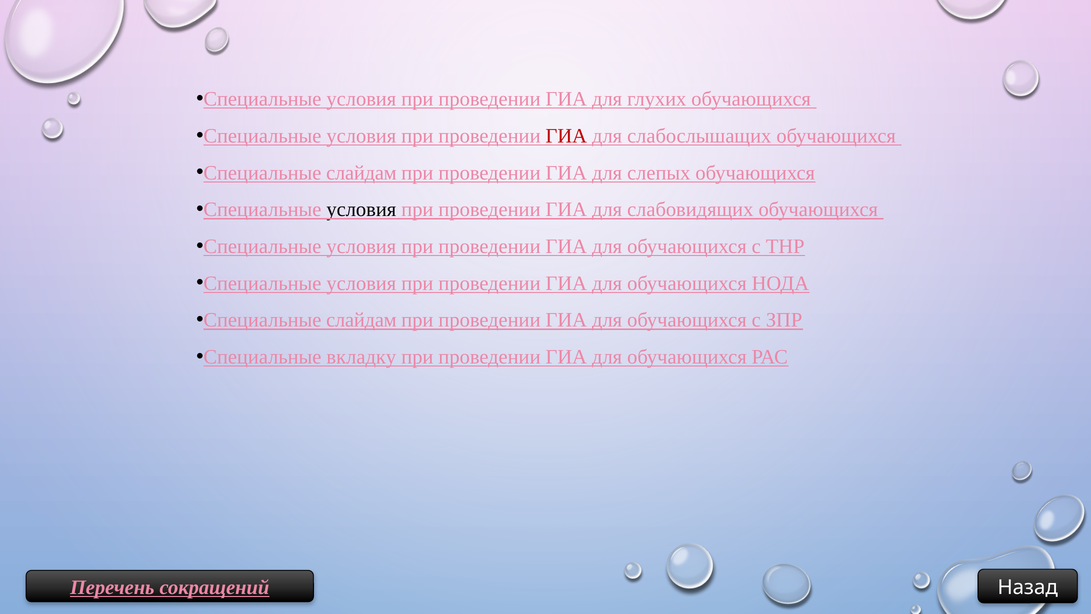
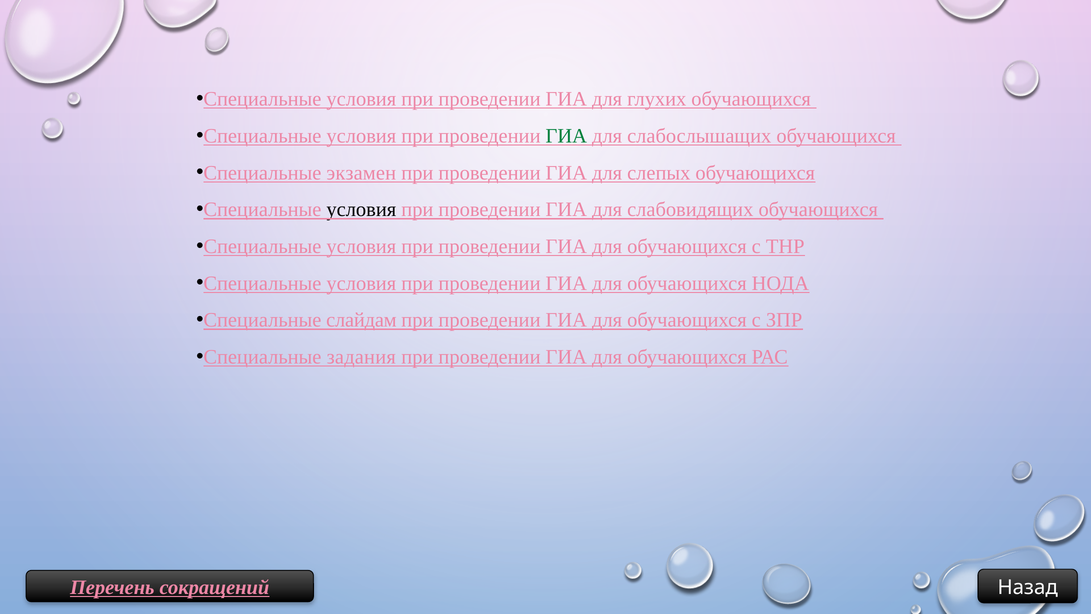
ГИА colour: red -> green (566, 136)
слайдам: слайдам -> экзамен (361, 173)
вкладку: вкладку -> задания (361, 357)
